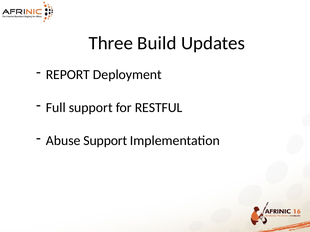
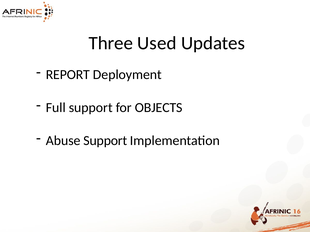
Build: Build -> Used (157, 43)
RESTFUL: RESTFUL -> OBJECTS (159, 108)
